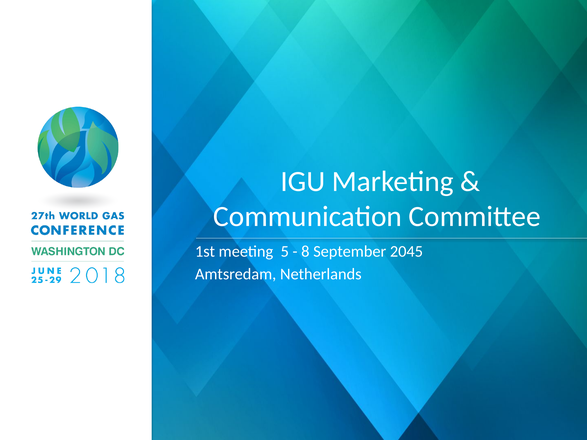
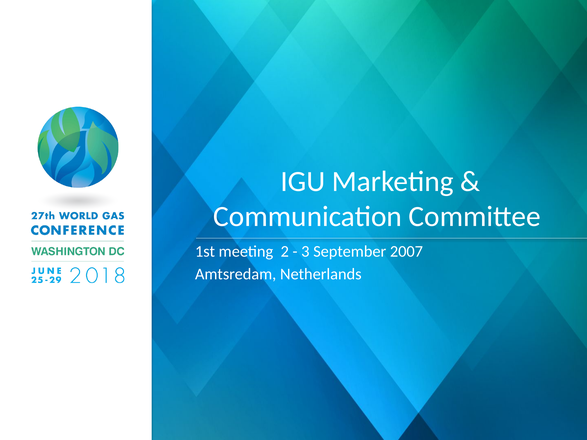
5: 5 -> 2 (285, 252)
8: 8 -> 3 (305, 252)
2045: 2045 -> 2007 (406, 252)
